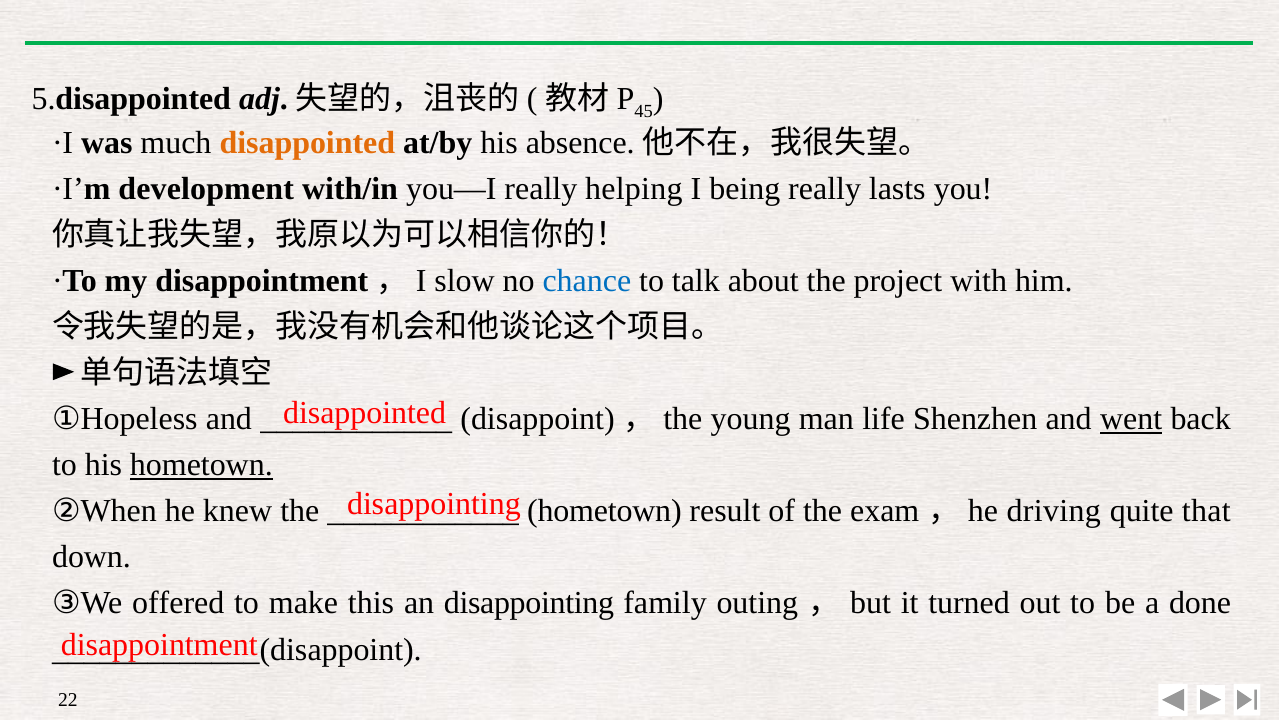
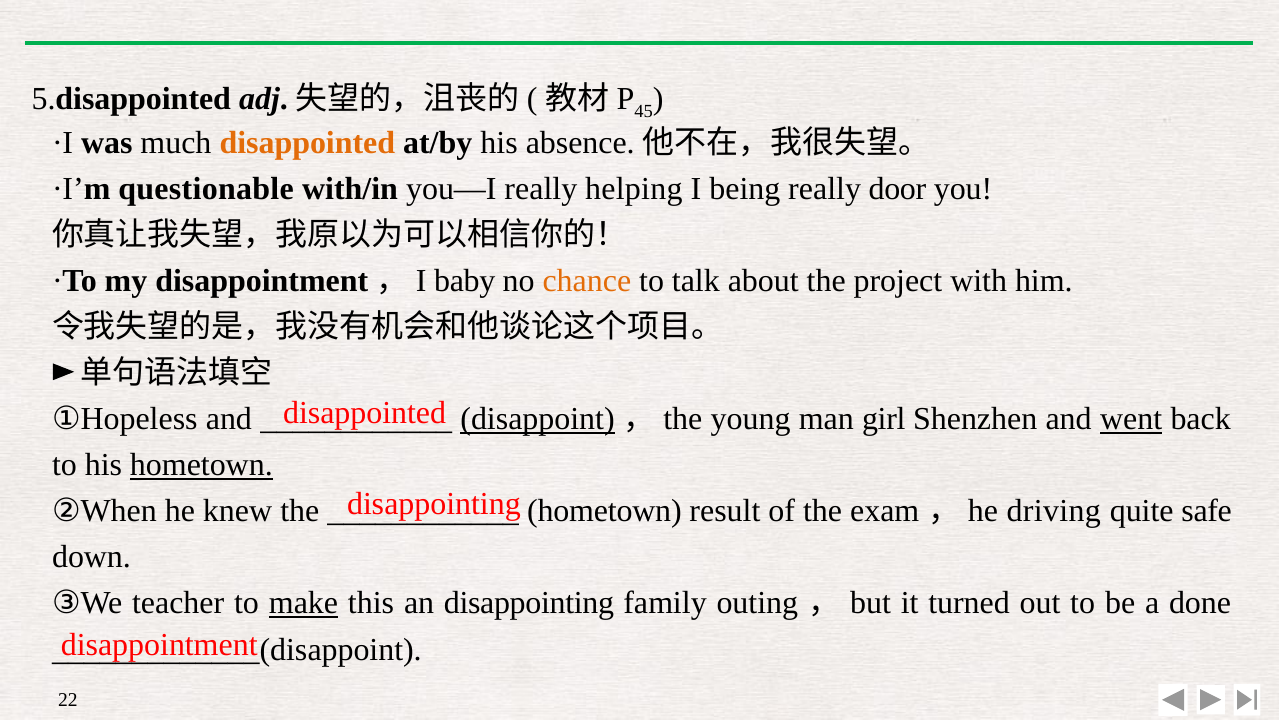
development: development -> questionable (206, 189)
lasts: lasts -> door (897, 189)
slow: slow -> baby (465, 281)
chance colour: blue -> orange (587, 281)
disappoint underline: none -> present (538, 419)
life: life -> girl (884, 419)
that: that -> safe (1207, 511)
offered: offered -> teacher (178, 603)
make underline: none -> present (303, 603)
